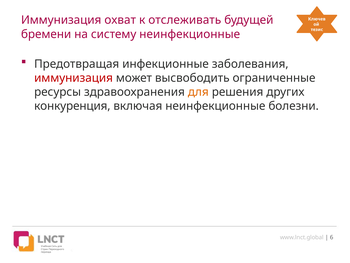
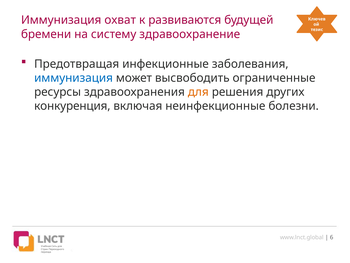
отслеживать: отслеживать -> развиваются (185, 20)
систему неинфекционные: неинфекционные -> здравоохранение (190, 34)
иммунизация colour: red -> blue (74, 78)
